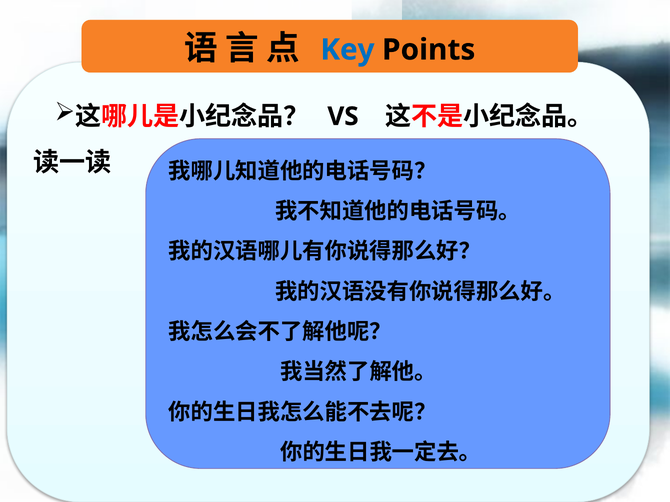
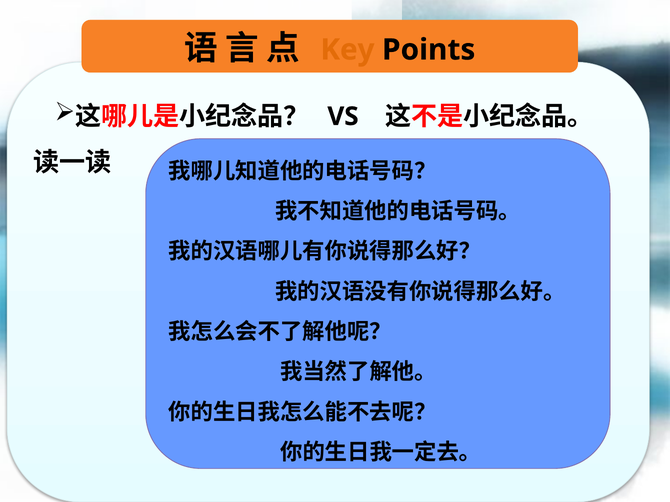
Key colour: blue -> orange (347, 50)
